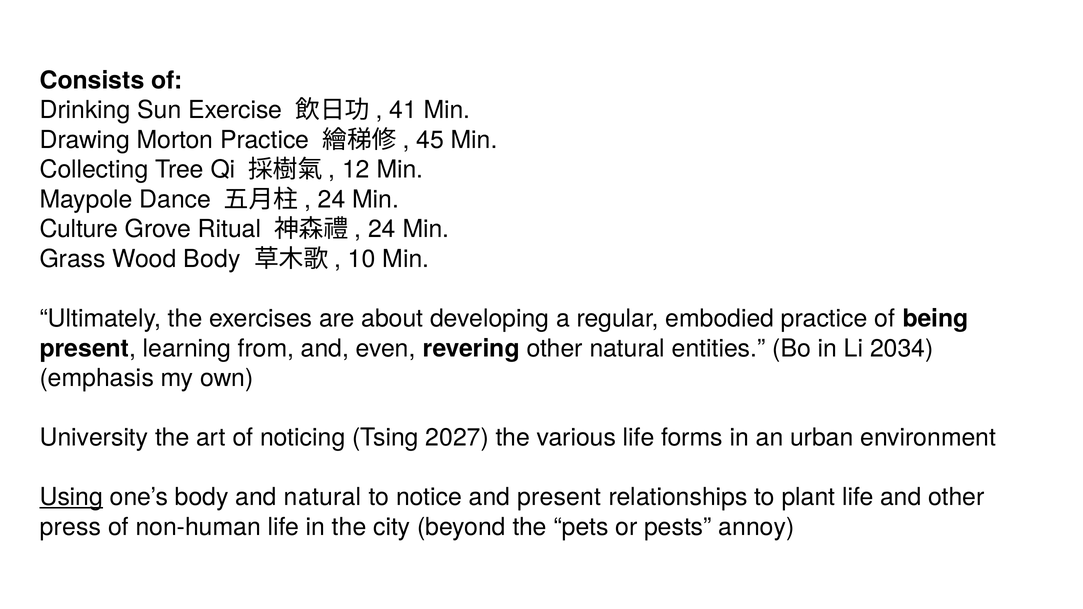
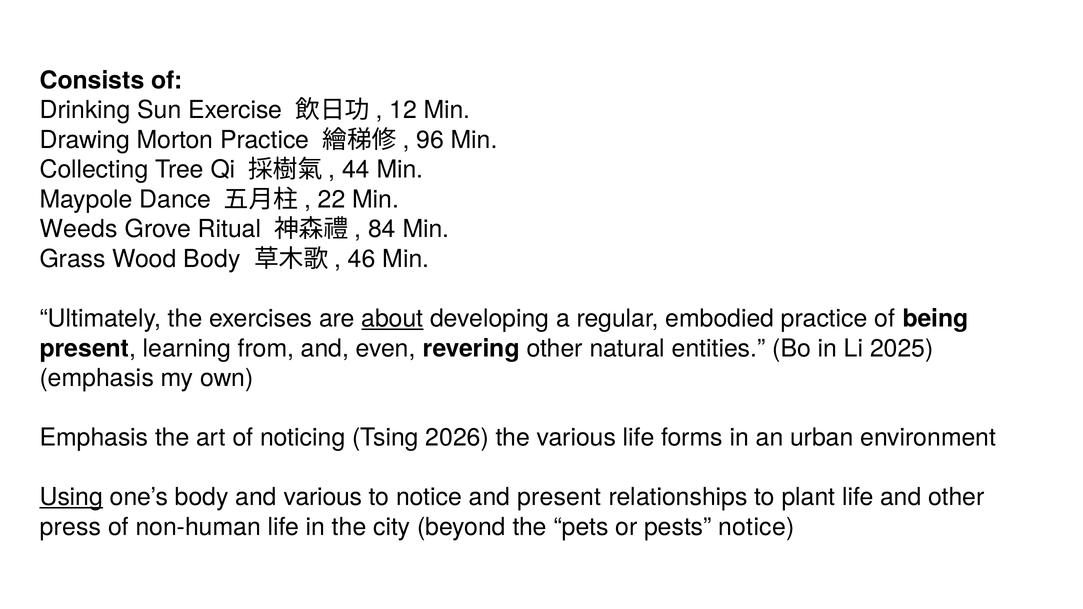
41: 41 -> 12 (403, 110)
45: 45 -> 96 (430, 140)
12: 12 -> 44 (356, 170)
24: 24 -> 22 (332, 200)
Culture: Culture -> Weeds (79, 229)
24: 24 -> 84 (382, 229)
10: 10 -> 46 (362, 259)
about underline: none -> present (392, 319)
2034: 2034 -> 2025 (902, 348)
University: University -> Emphasis (94, 438)
2027: 2027 -> 2026 (457, 438)
and natural: natural -> various (323, 497)
pests annoy: annoy -> notice (756, 527)
